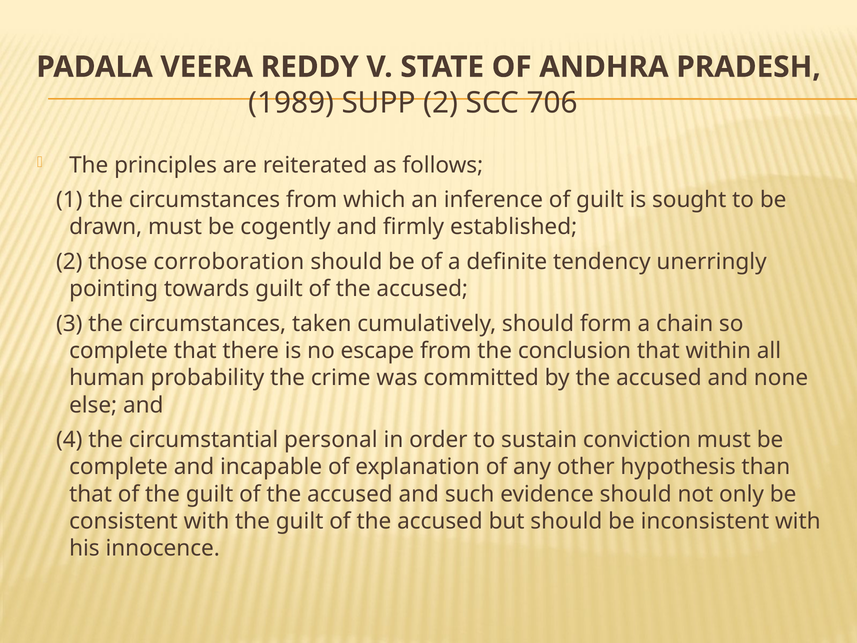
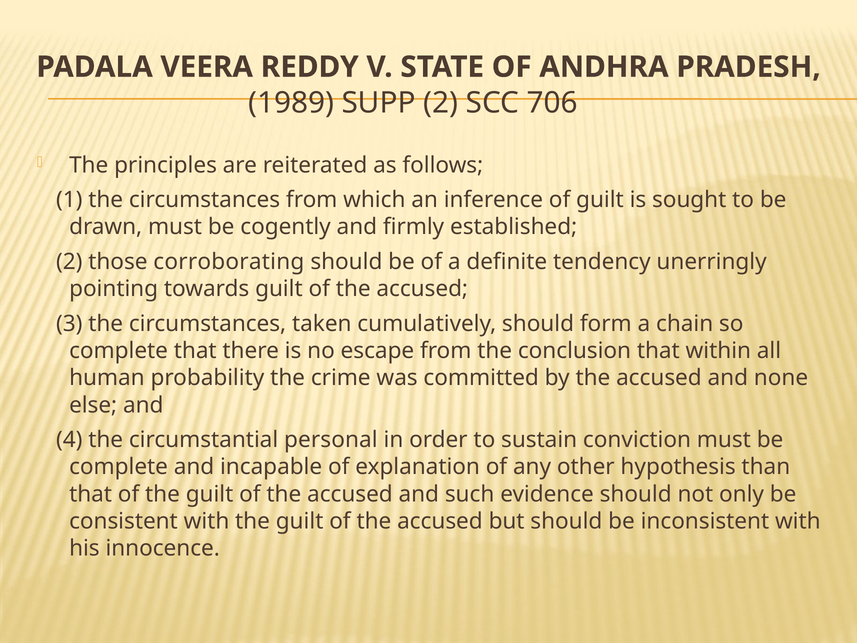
corroboration: corroboration -> corroborating (229, 262)
